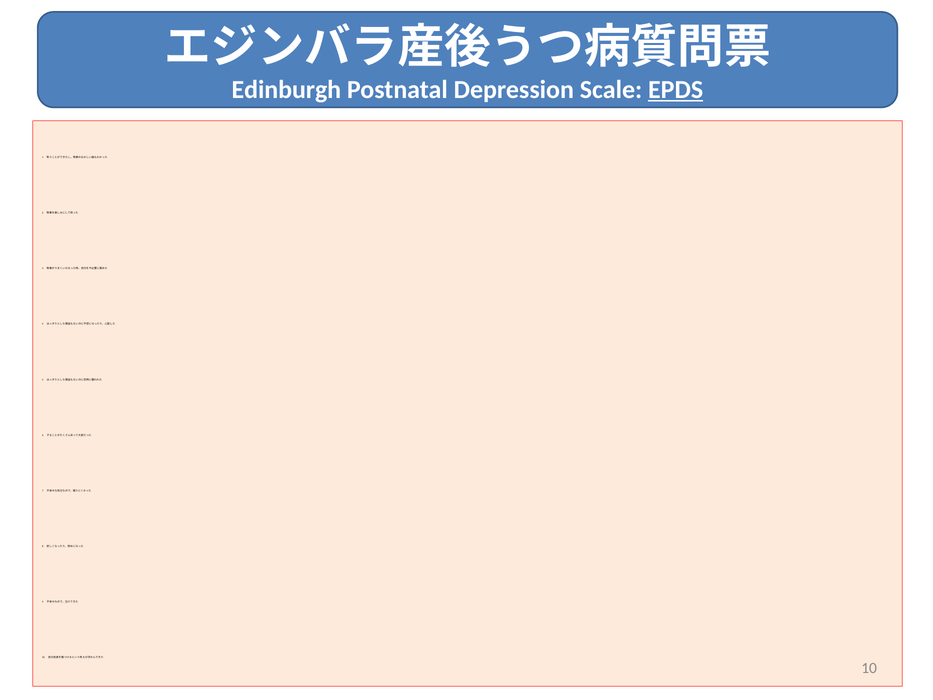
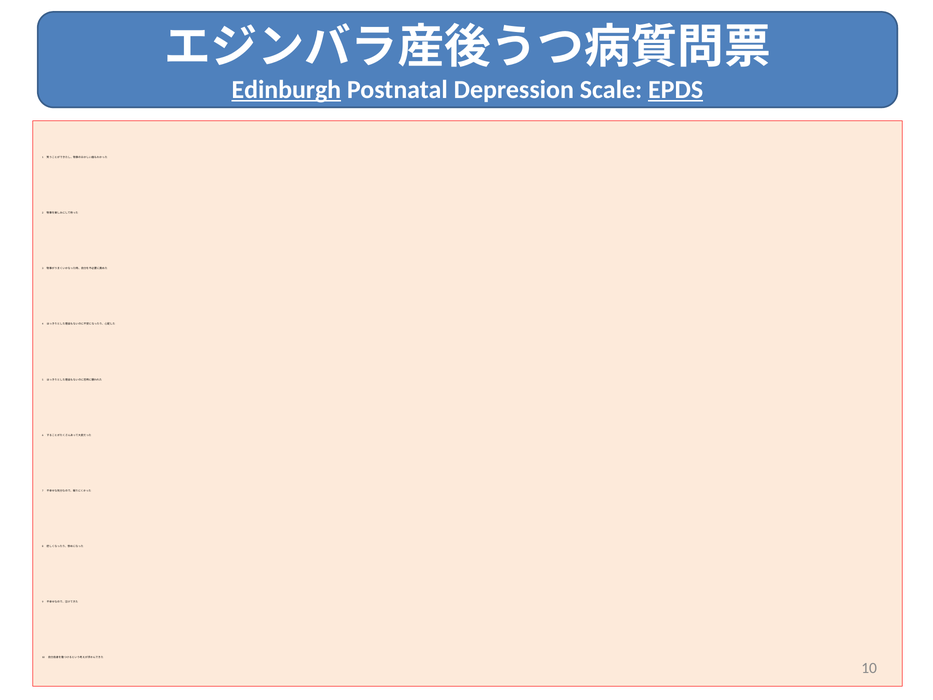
Edinburgh underline: none -> present (286, 89)
